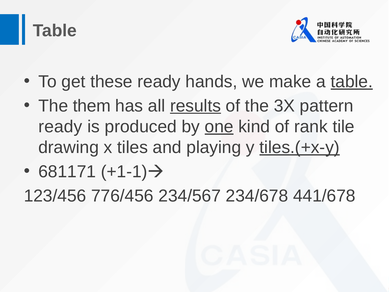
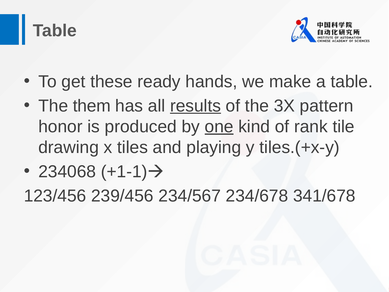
table underline: present -> none (352, 82)
ready: ready -> honor (60, 127)
tiles.(+x-y underline: present -> none (300, 147)
681171: 681171 -> 234068 (67, 172)
776/456: 776/456 -> 239/456 (122, 196)
441/678: 441/678 -> 341/678 (324, 196)
